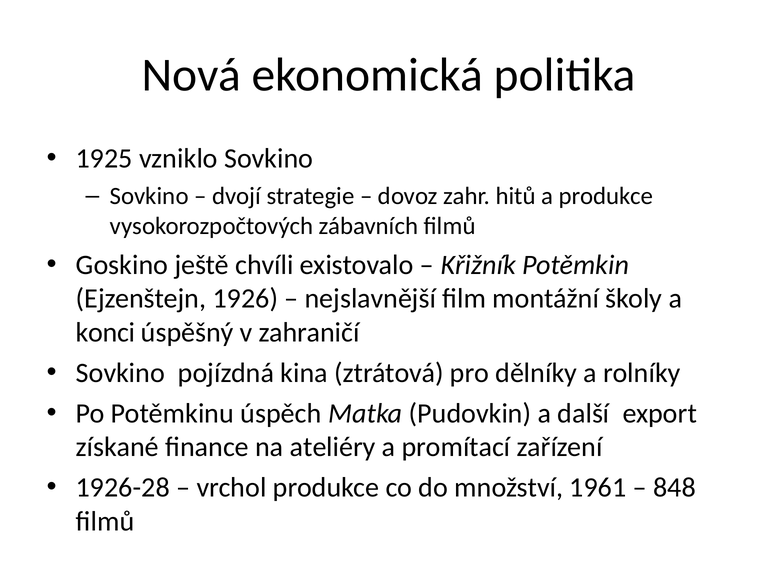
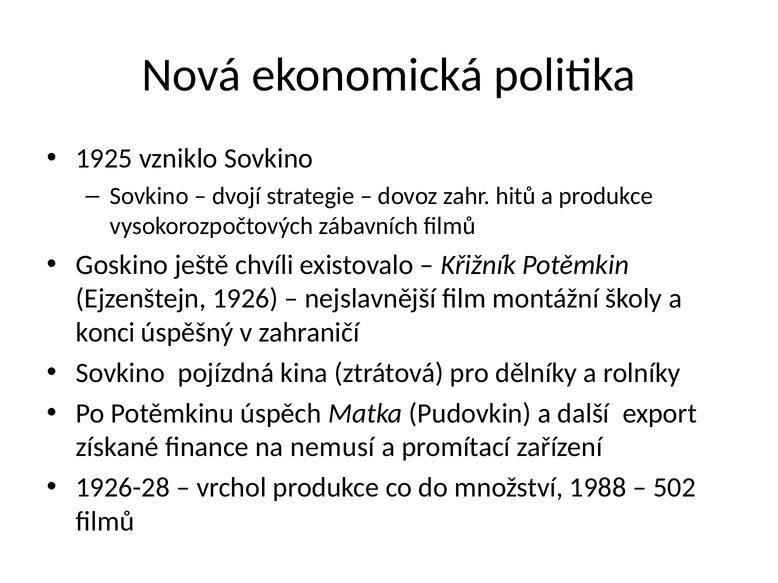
ateliéry: ateliéry -> nemusí (333, 447)
1961: 1961 -> 1988 (598, 488)
848: 848 -> 502 (674, 488)
